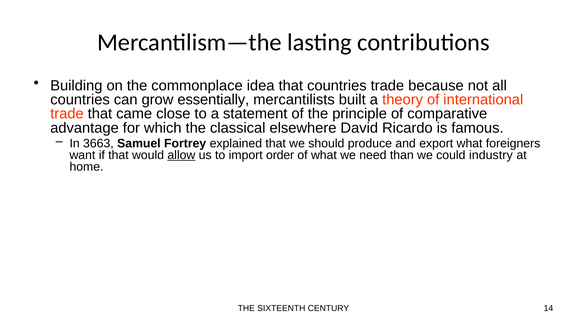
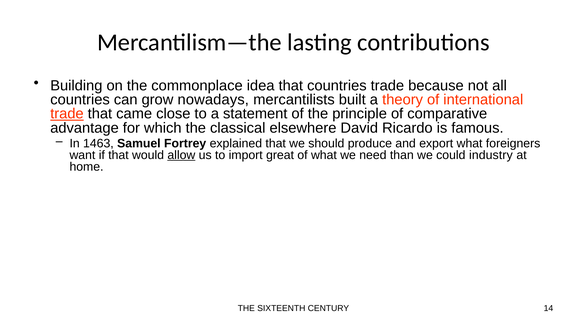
essentially: essentially -> nowadays (213, 100)
trade underline: none -> present (67, 114)
3663: 3663 -> 1463 (98, 143)
order: order -> great (280, 155)
